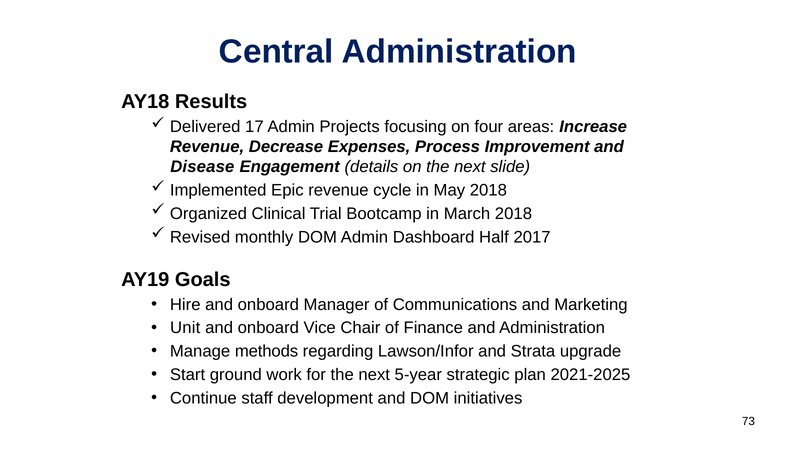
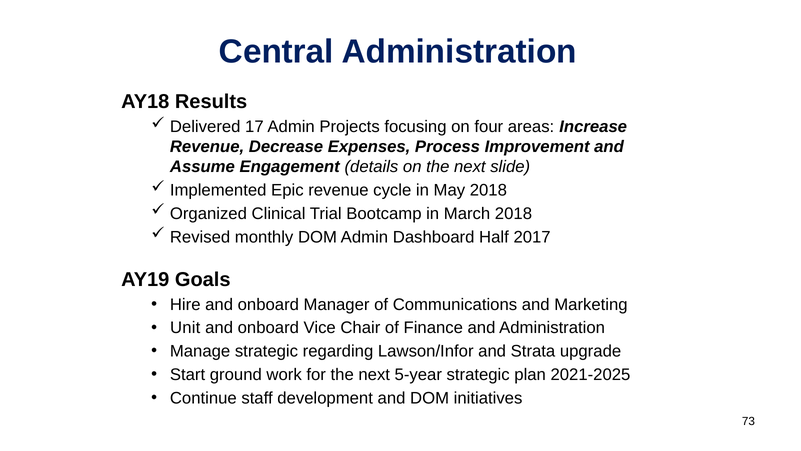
Disease: Disease -> Assume (202, 167)
Manage methods: methods -> strategic (266, 351)
